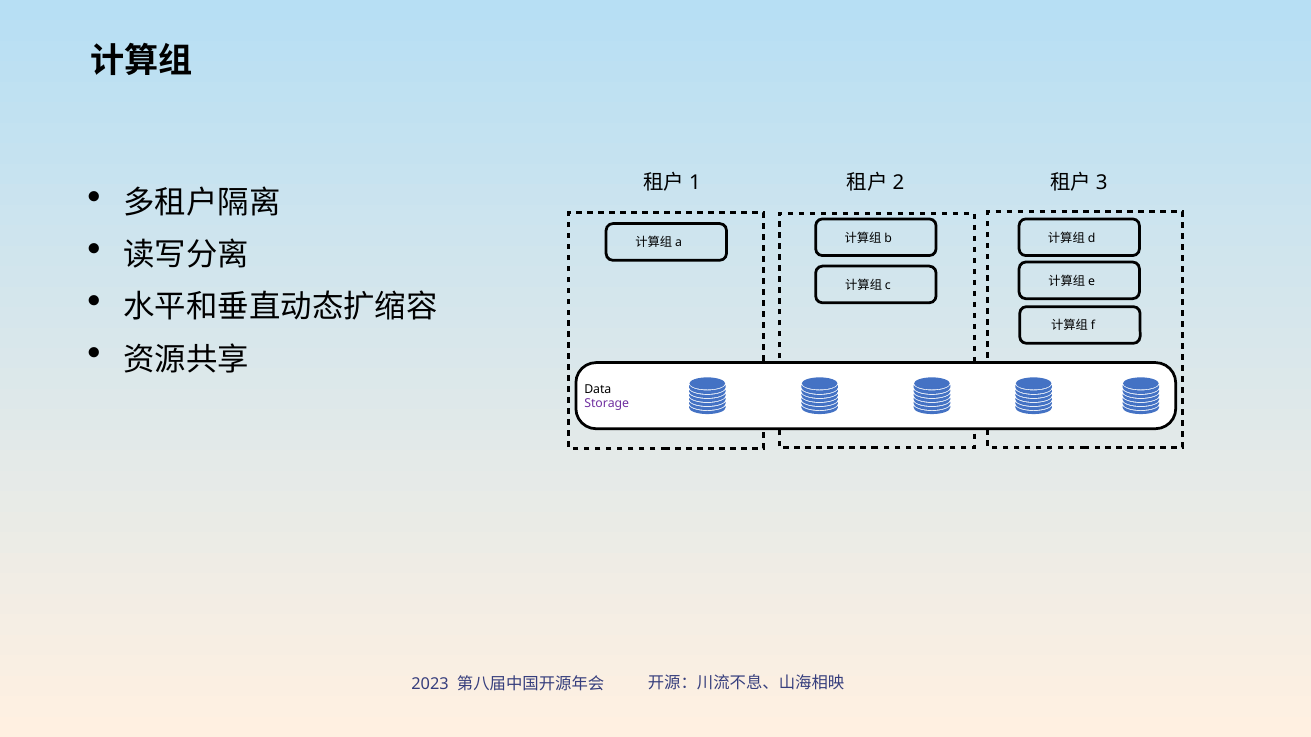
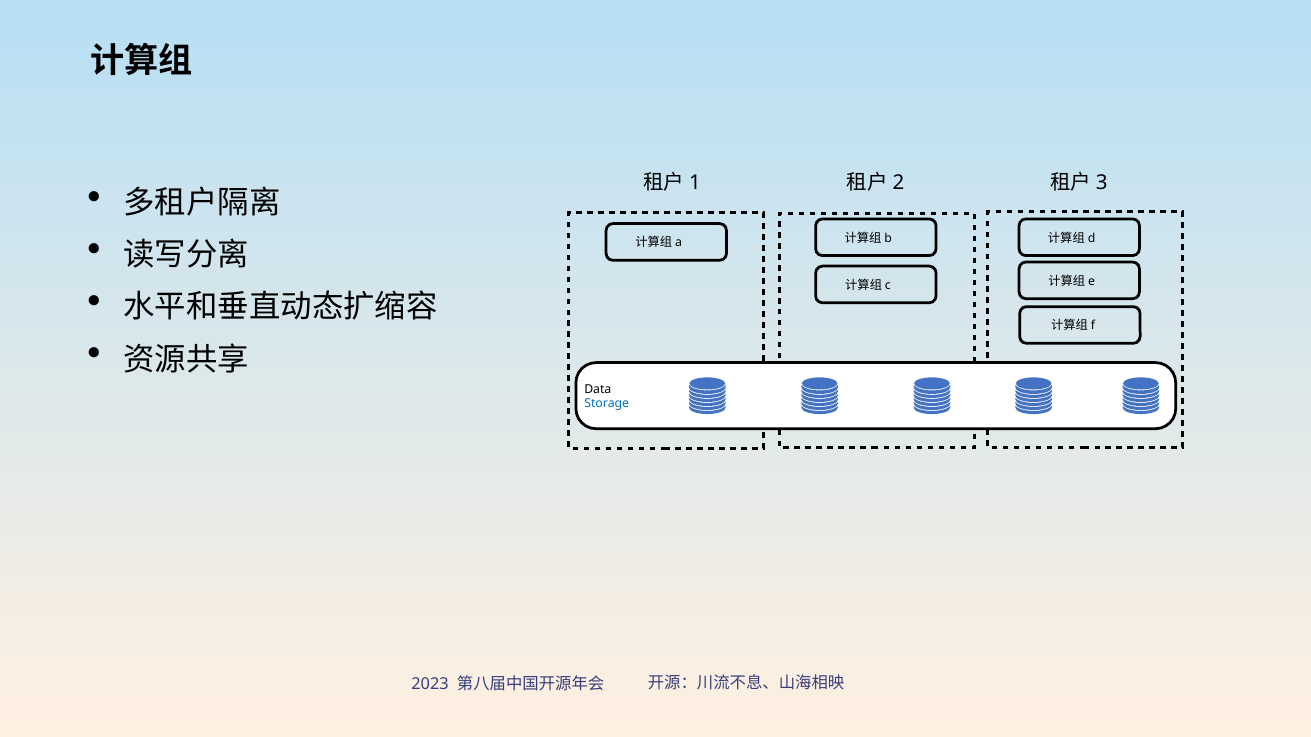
Storage colour: purple -> blue (607, 404)
